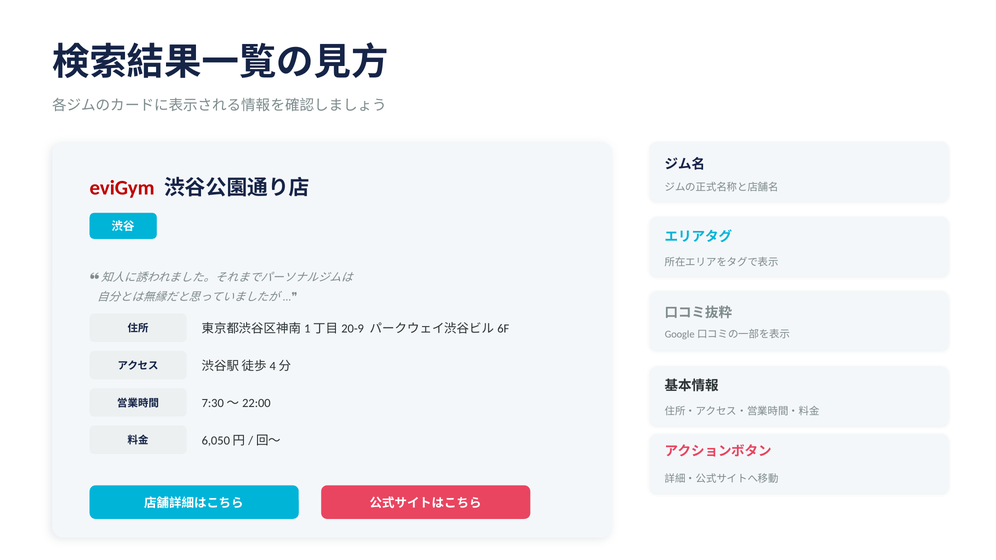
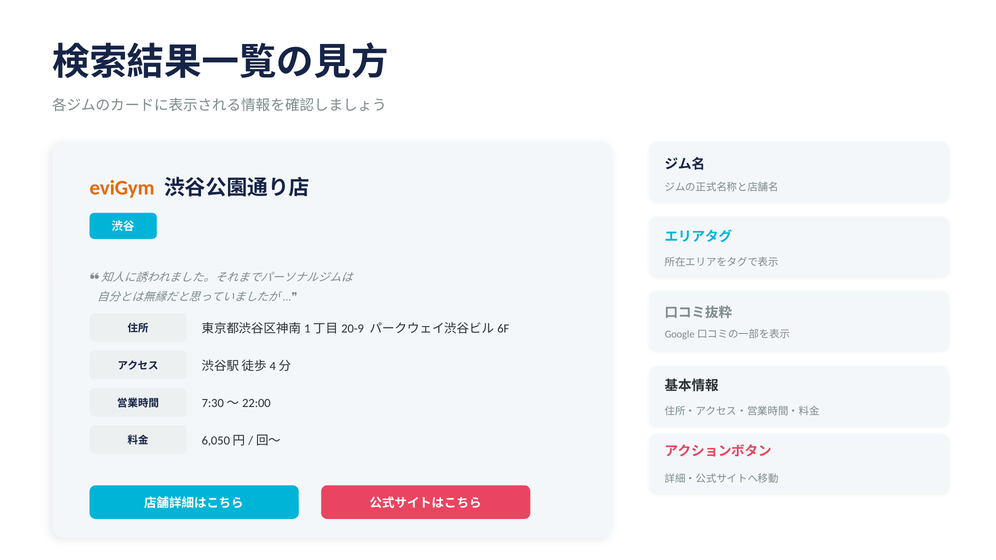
eviGym colour: red -> orange (122, 188)
